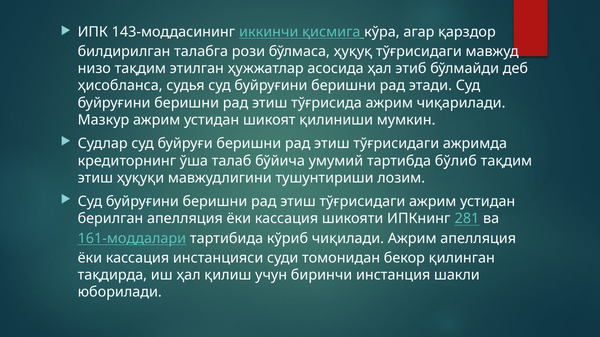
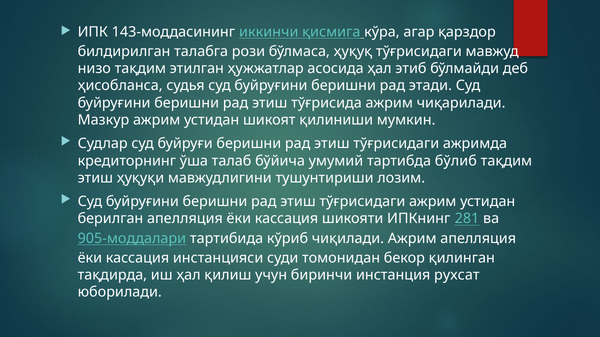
161-моддалари: 161-моддалари -> 905-моддалари (132, 239)
шакли: шакли -> рухсат (457, 275)
